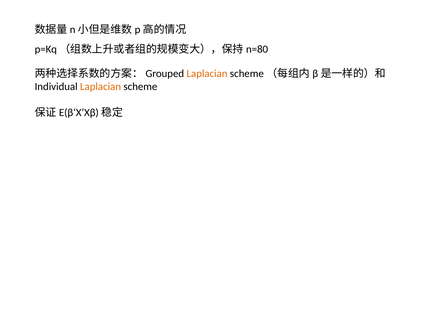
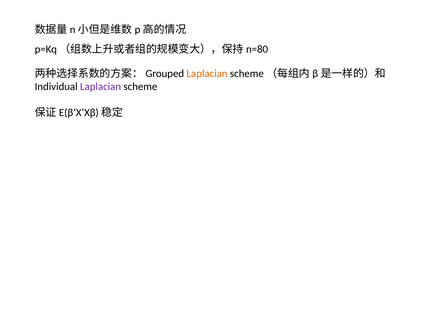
Laplacian colour: orange -> purple (101, 87)
